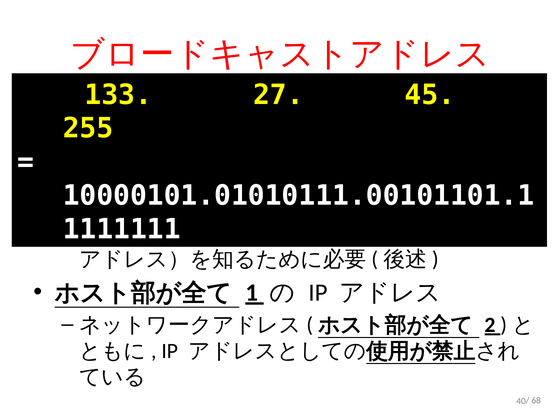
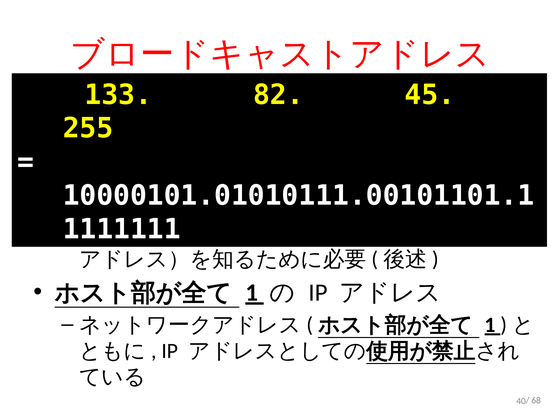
27: 27 -> 82 (278, 95)
2: 2 -> 1 (490, 325)
